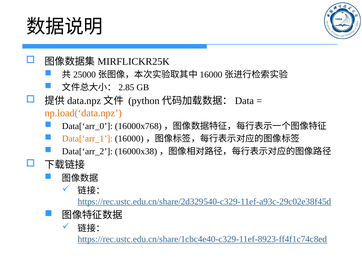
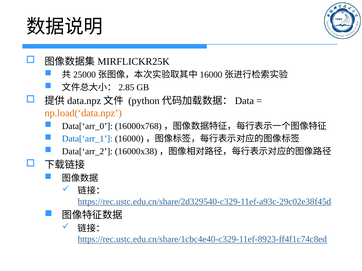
Data[‘arr_1 colour: orange -> blue (87, 139)
